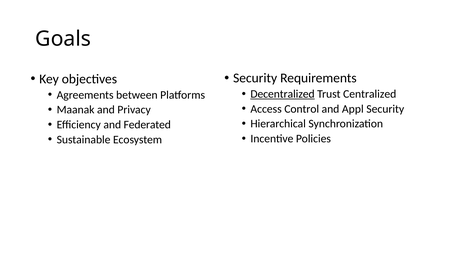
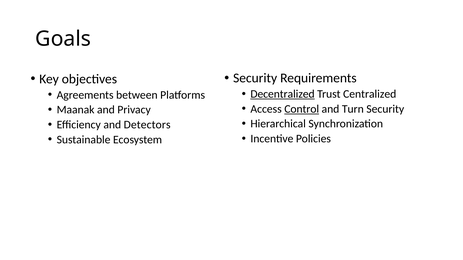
Control underline: none -> present (302, 109)
Appl: Appl -> Turn (353, 109)
Federated: Federated -> Detectors (147, 125)
